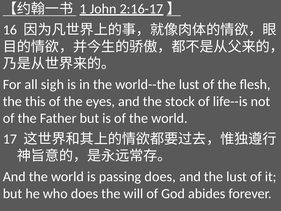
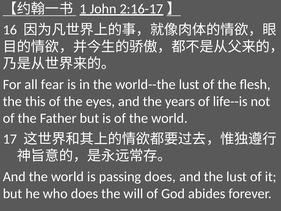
sigh: sigh -> fear (52, 84)
stock: stock -> years (180, 101)
